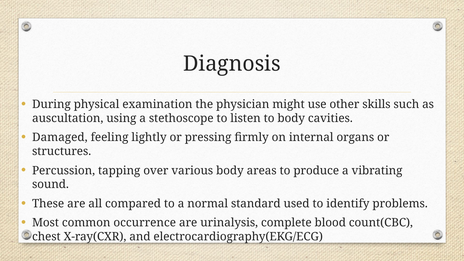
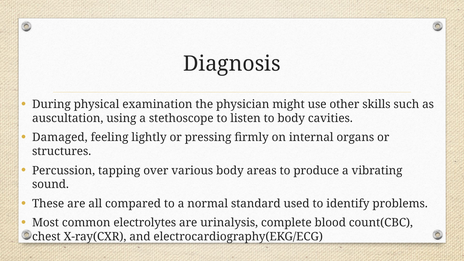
occurrence: occurrence -> electrolytes (145, 223)
